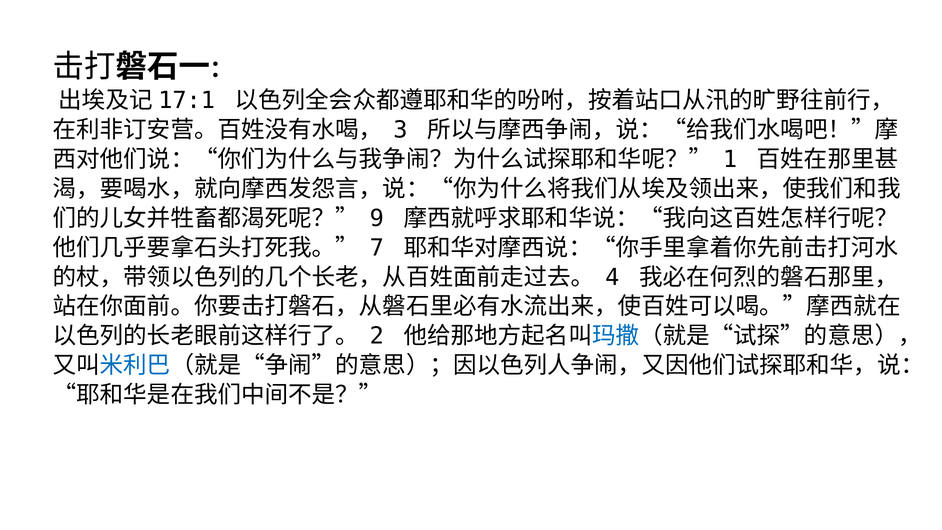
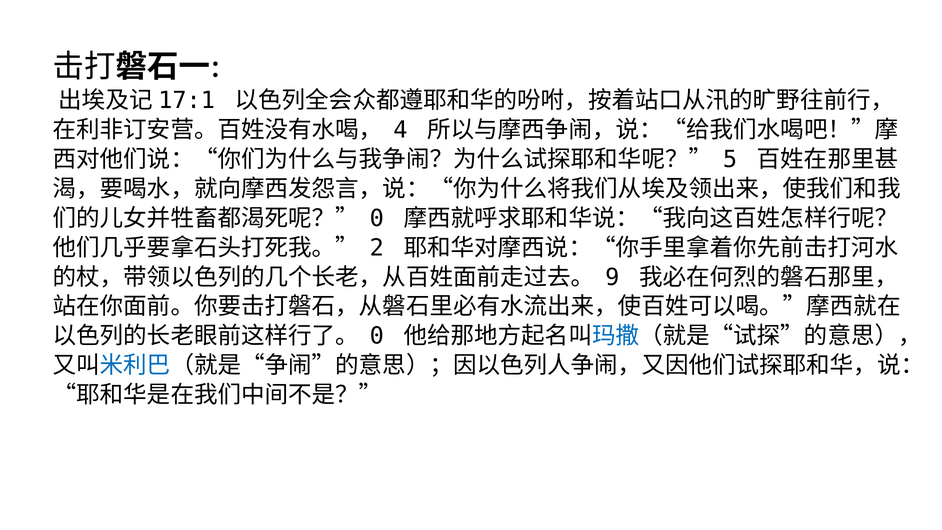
3: 3 -> 4 (400, 130)
1: 1 -> 5 (730, 160)
9: 9 -> 0 (377, 218)
7: 7 -> 2 (377, 248)
4: 4 -> 9 (612, 277)
2: 2 -> 0 (377, 336)
